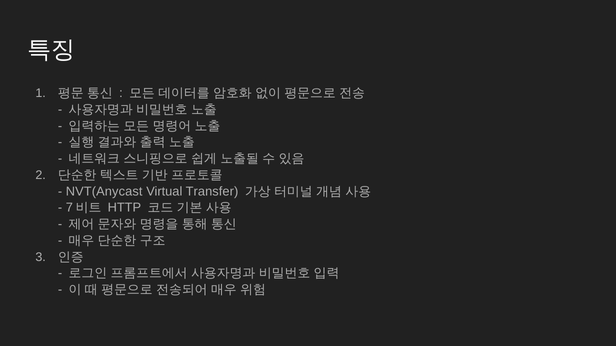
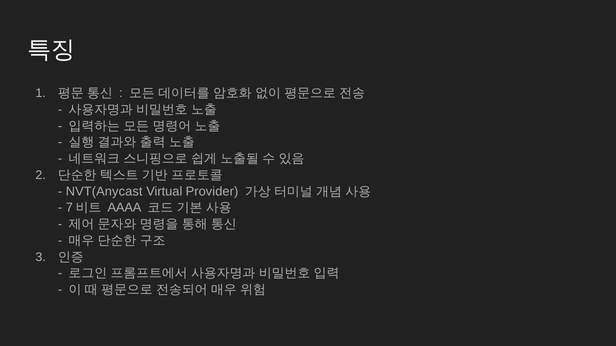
Transfer: Transfer -> Provider (212, 192)
HTTP: HTTP -> AAAA (124, 208)
